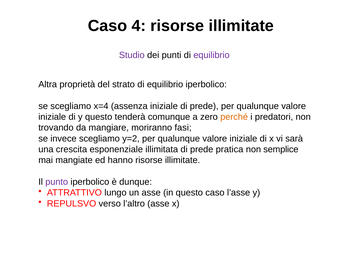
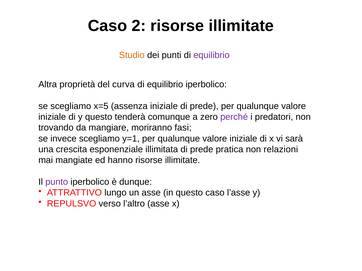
4: 4 -> 2 (139, 26)
Studio colour: purple -> orange (132, 55)
strato: strato -> curva (123, 85)
x=4: x=4 -> x=5 (101, 106)
perché colour: orange -> purple (234, 117)
y=2: y=2 -> y=1 (131, 139)
semplice: semplice -> relazioni (281, 150)
